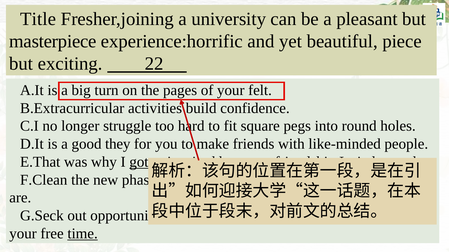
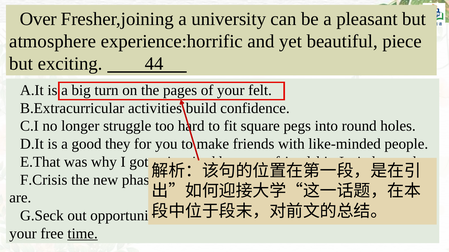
Title: Title -> Over (38, 19)
masterpiece: masterpiece -> atmosphere (53, 42)
22: 22 -> 44 (154, 64)
got underline: present -> none (139, 162)
F.Clean: F.Clean -> F.Crisis (44, 180)
